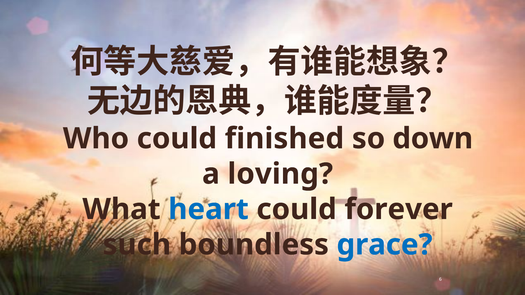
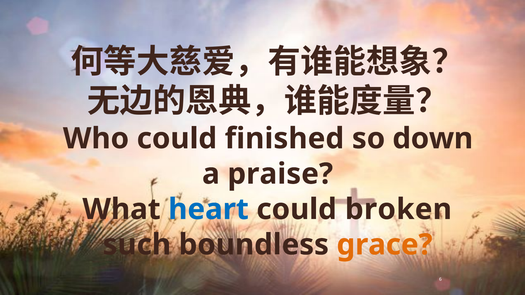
loving: loving -> praise (280, 174)
forever: forever -> broken (398, 210)
grace colour: blue -> orange (385, 245)
